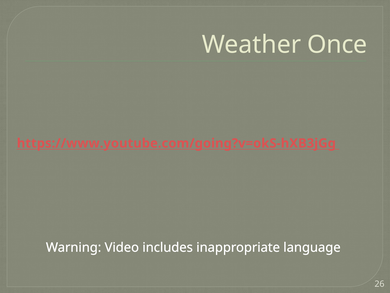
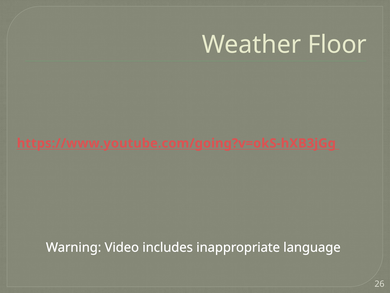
Once: Once -> Floor (337, 44)
